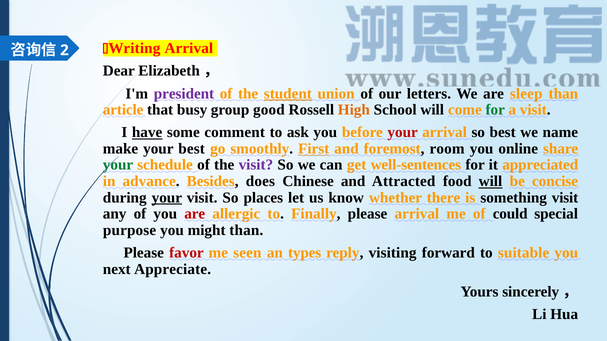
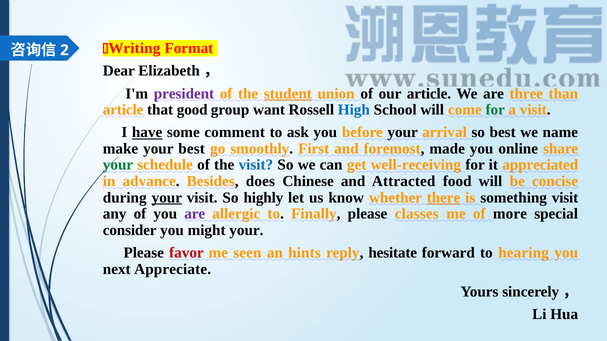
Arrival: Arrival -> Format (189, 48)
our letters: letters -> article (429, 94)
sleep: sleep -> three (526, 94)
busy: busy -> good (192, 110)
good: good -> want (269, 110)
High colour: orange -> blue (354, 110)
your colour: red -> black (403, 133)
First underline: present -> none (314, 149)
room: room -> made (447, 149)
visit colour: purple -> blue (256, 165)
well-sentences: well-sentences -> well-receiving (416, 165)
will underline: present -> none (490, 182)
places: places -> highly (263, 198)
there underline: none -> present (444, 198)
are colour: red -> purple (195, 214)
please arrival: arrival -> classes (417, 214)
could: could -> more (510, 214)
purpose: purpose -> consider (130, 230)
might than: than -> your (246, 230)
types: types -> hints (304, 253)
visiting: visiting -> hesitate (393, 253)
suitable: suitable -> hearing (524, 253)
